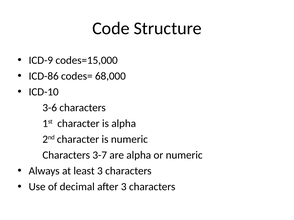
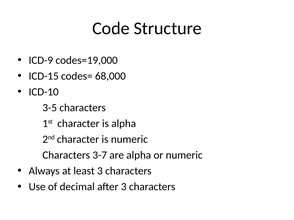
codes=15,000: codes=15,000 -> codes=19,000 (87, 60)
ICD-86: ICD-86 -> ICD-15 (44, 76)
3-6: 3-6 -> 3-5 (50, 108)
